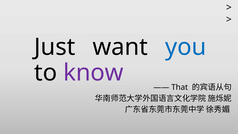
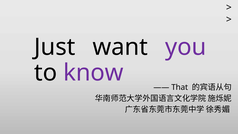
you colour: blue -> purple (186, 47)
